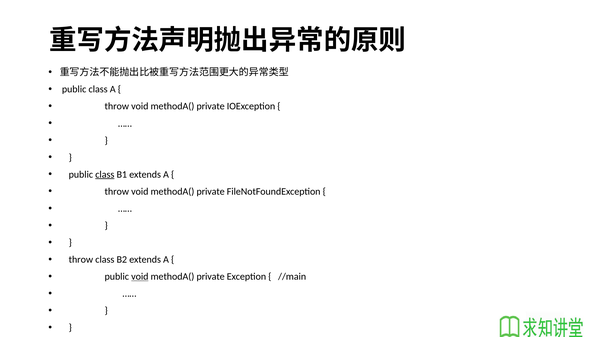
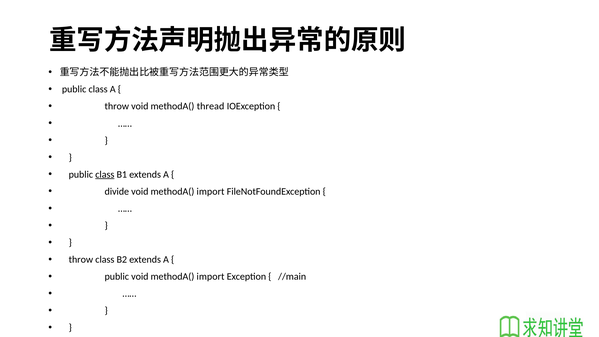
private: private -> thread (211, 106)
throw: throw -> divide (117, 191)
private: private -> import (211, 191)
void underline: present -> none (140, 276)
private: private -> import (211, 276)
